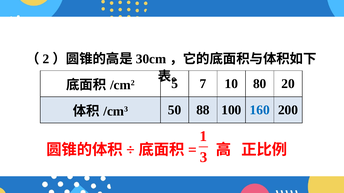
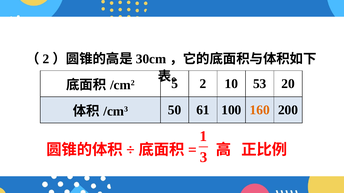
7: 7 -> 2 (203, 84)
80: 80 -> 53 (260, 84)
88: 88 -> 61 (203, 110)
160 colour: blue -> orange (260, 110)
